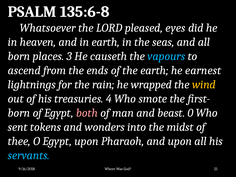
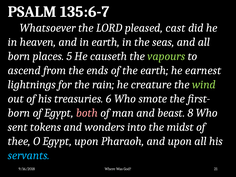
135:6-8: 135:6-8 -> 135:6-7 (85, 12)
eyes: eyes -> cast (175, 28)
3: 3 -> 5 (69, 56)
vapours colour: light blue -> light green (166, 56)
wrapped: wrapped -> creature (151, 85)
wind colour: yellow -> light green (204, 85)
4: 4 -> 6 (109, 99)
0: 0 -> 8 (190, 113)
